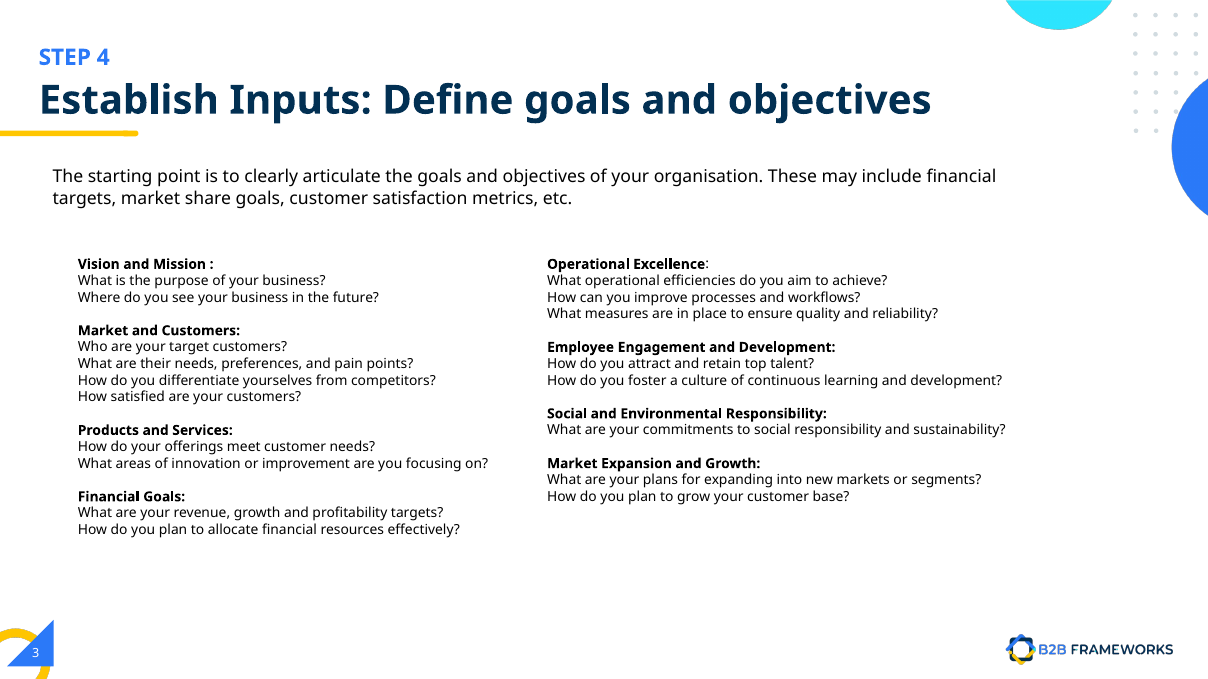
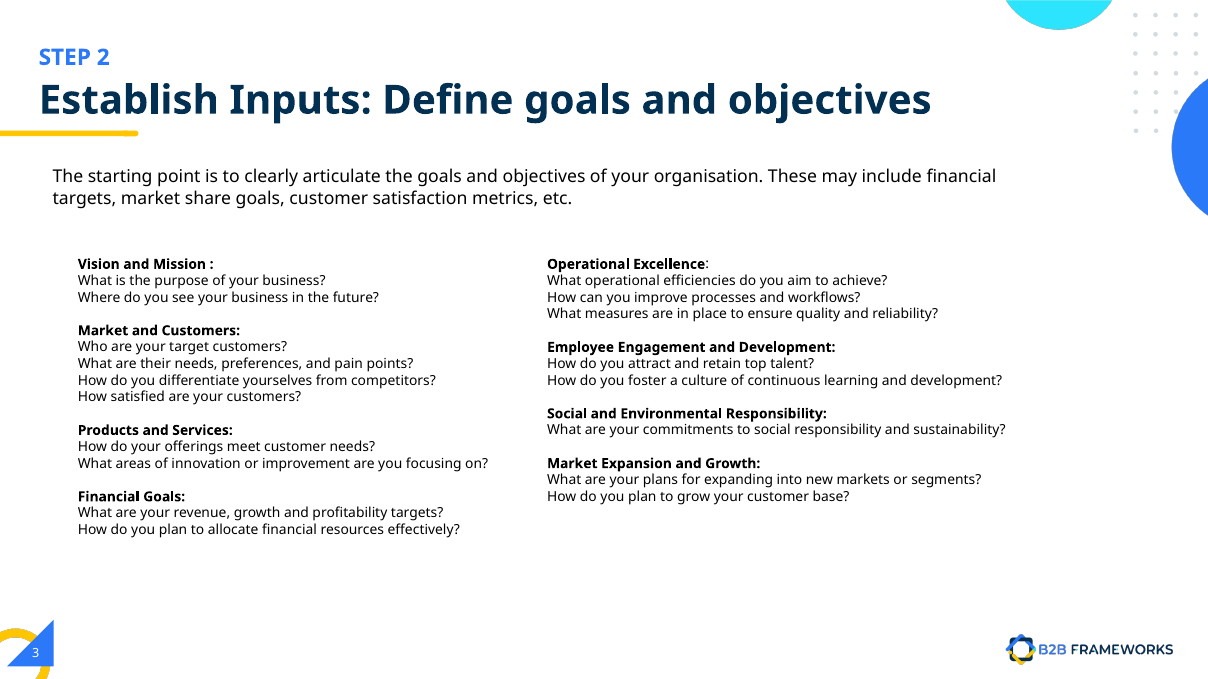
4: 4 -> 2 (103, 57)
